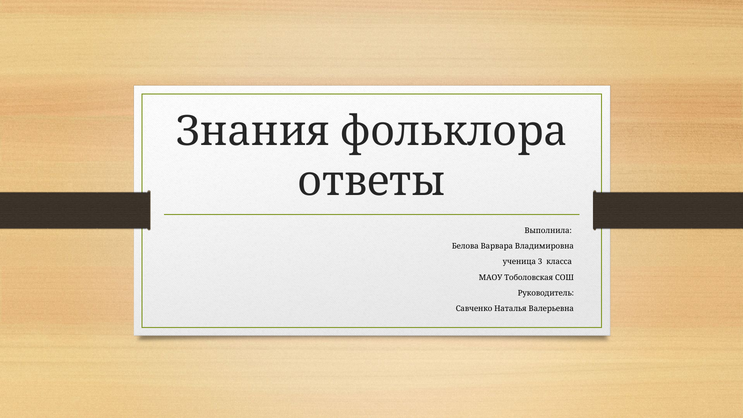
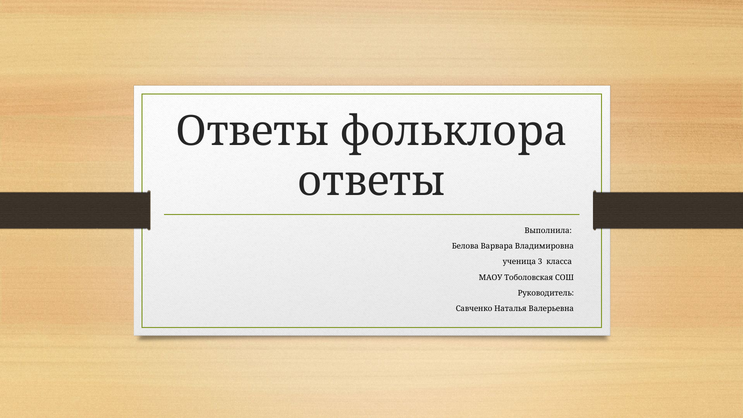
Знания: Знания -> Ответы (253, 131)
